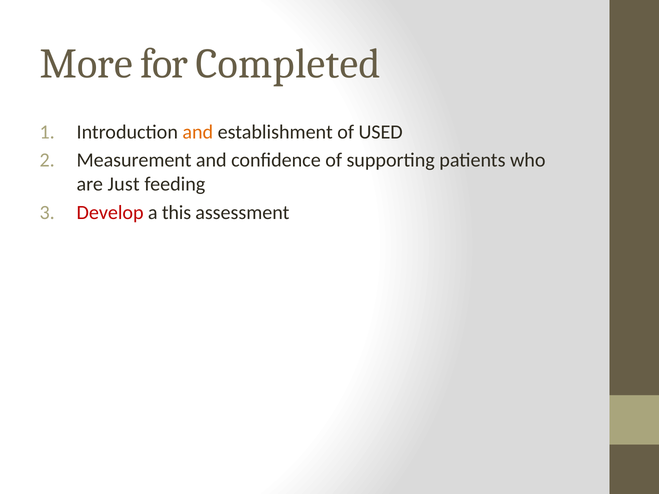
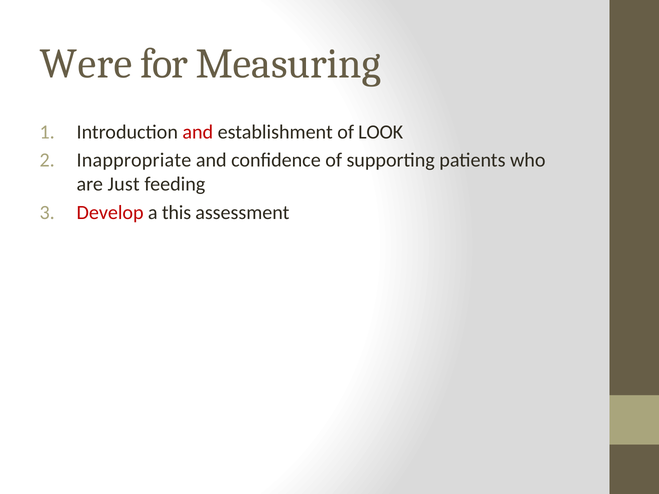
More: More -> Were (86, 64)
Completed: Completed -> Measuring (288, 64)
and colour: orange -> red (198, 132)
USED: USED -> LOOK (381, 132)
Measurement: Measurement -> Inappropriate (134, 160)
